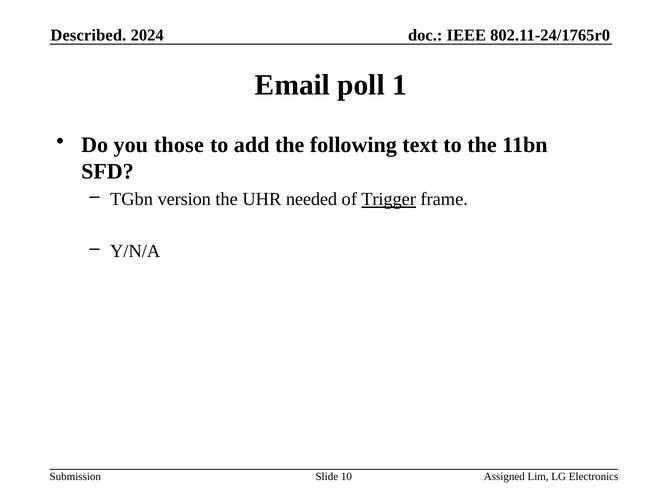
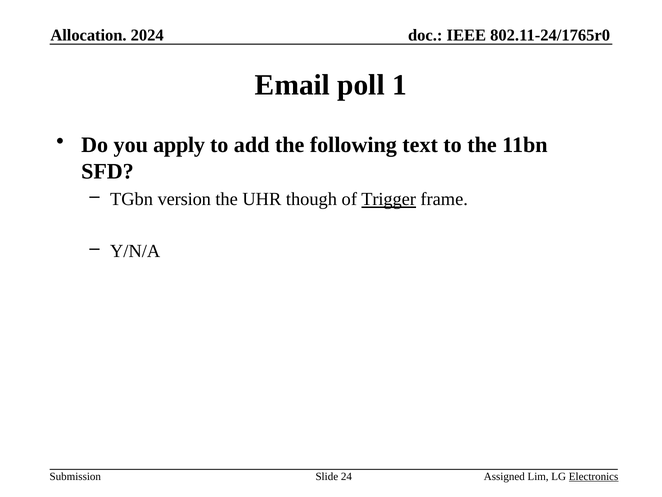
Described: Described -> Allocation (89, 35)
those: those -> apply (179, 145)
needed: needed -> though (311, 199)
10: 10 -> 24 (346, 476)
Electronics underline: none -> present (594, 476)
